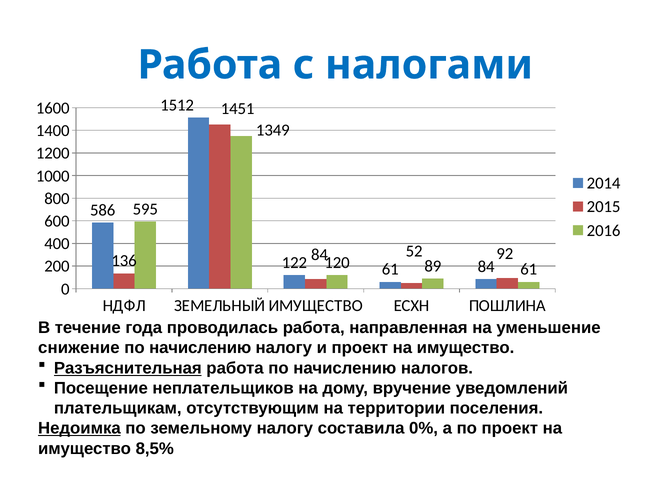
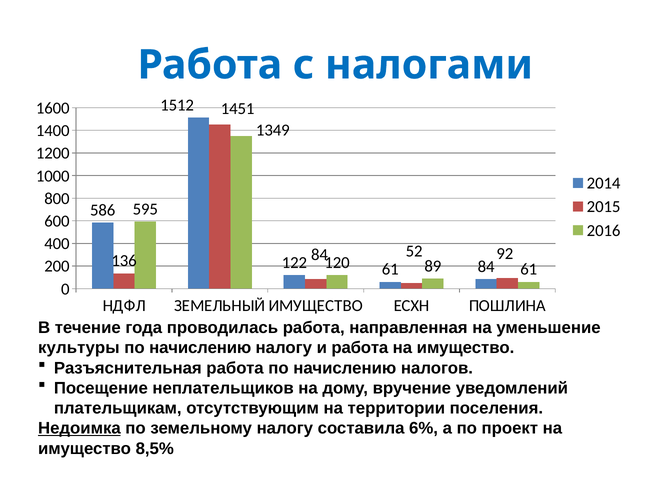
снижение: снижение -> культуры (79, 348)
и проект: проект -> работа (360, 348)
Разъяснительная underline: present -> none (128, 368)
0%: 0% -> 6% (424, 429)
